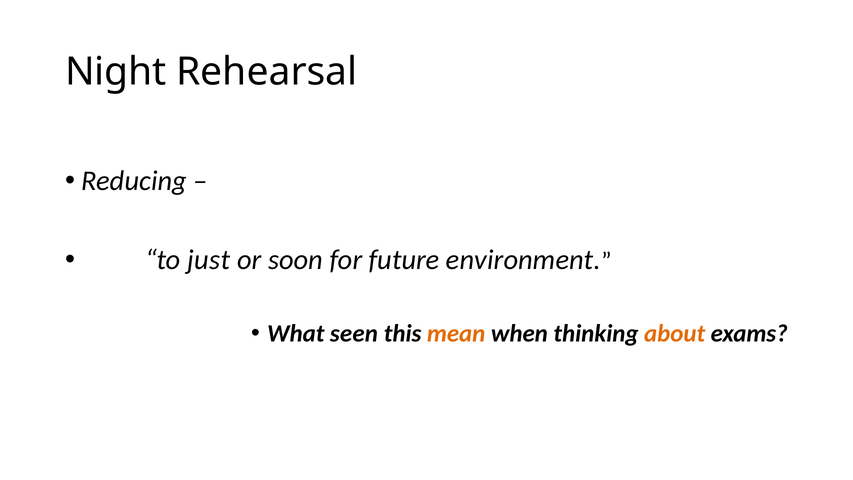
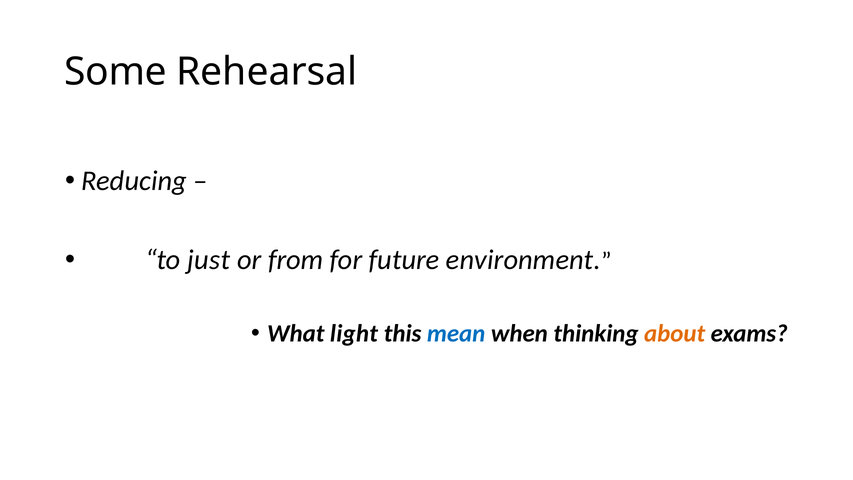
Night: Night -> Some (116, 72)
soon: soon -> from (296, 260)
seen: seen -> light (354, 333)
mean colour: orange -> blue (456, 333)
